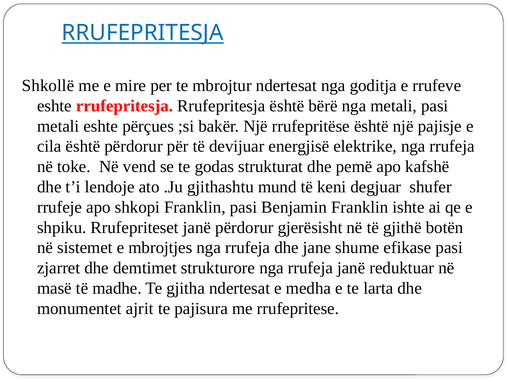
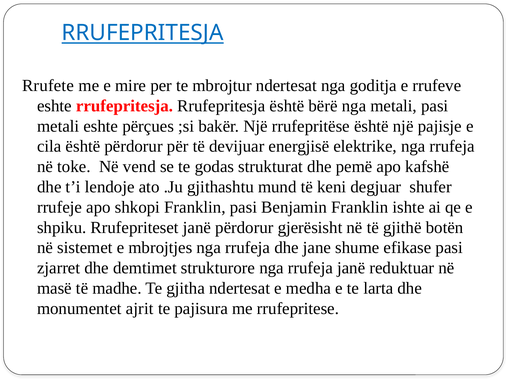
Shkollë: Shkollë -> Rrufete (48, 86)
